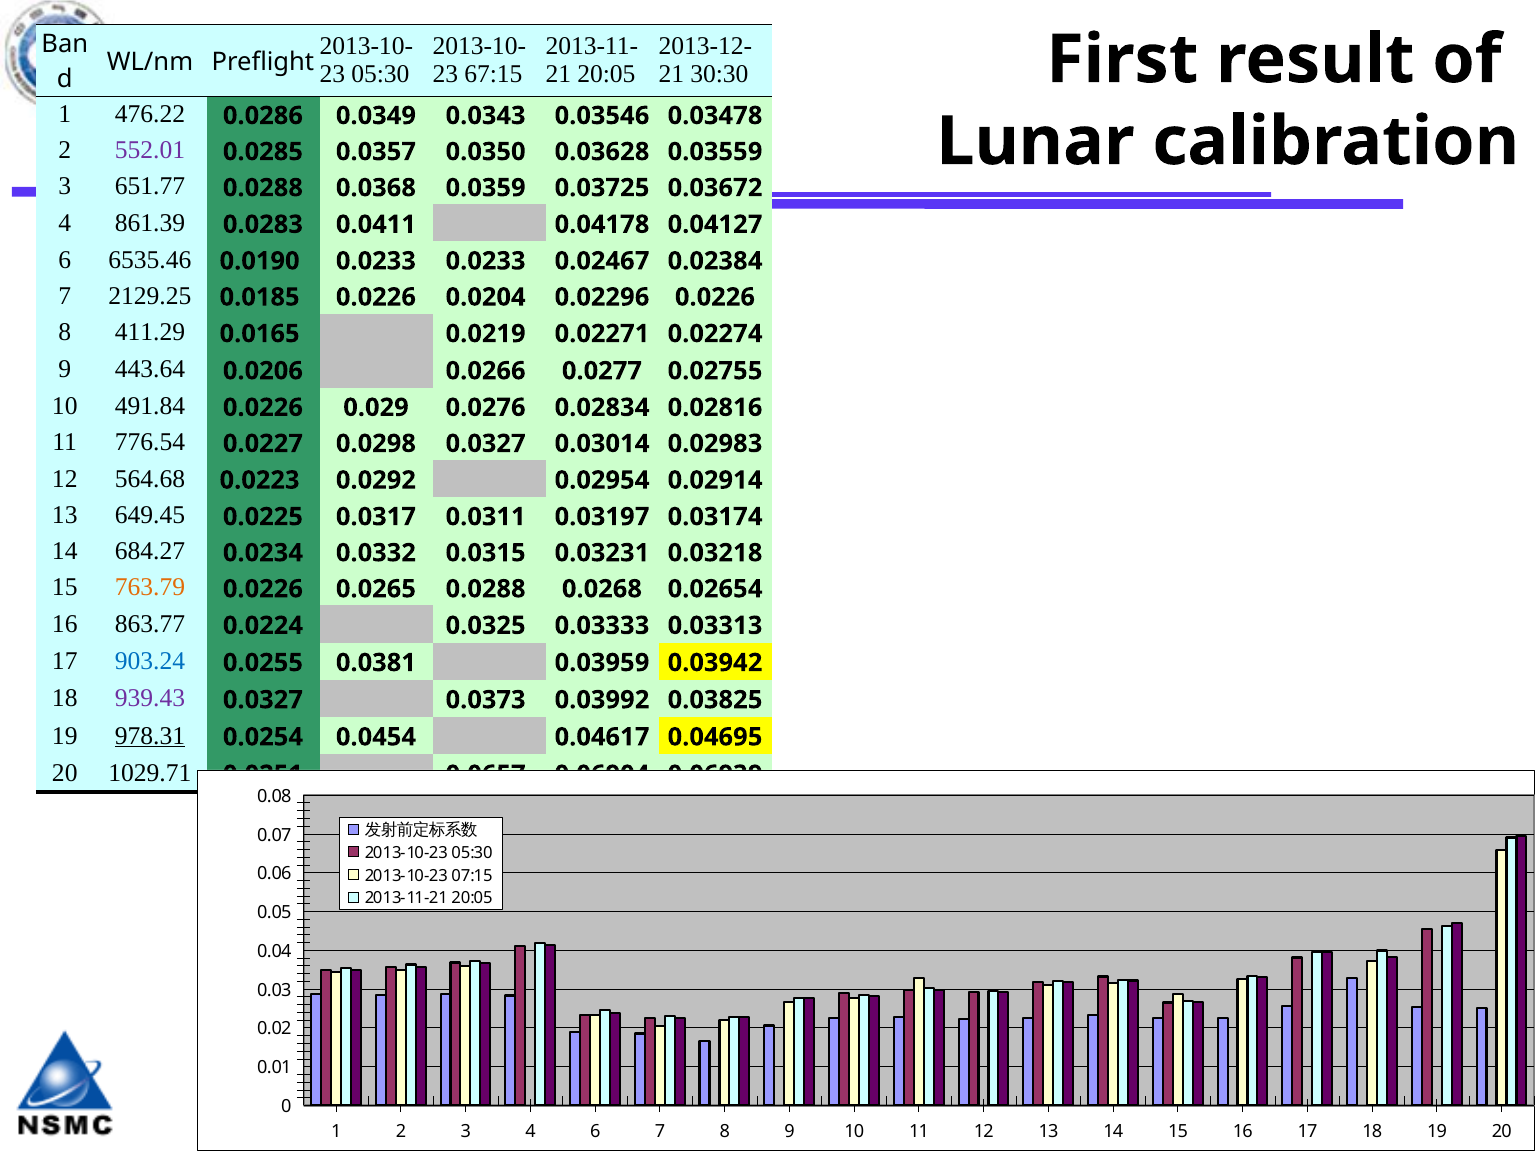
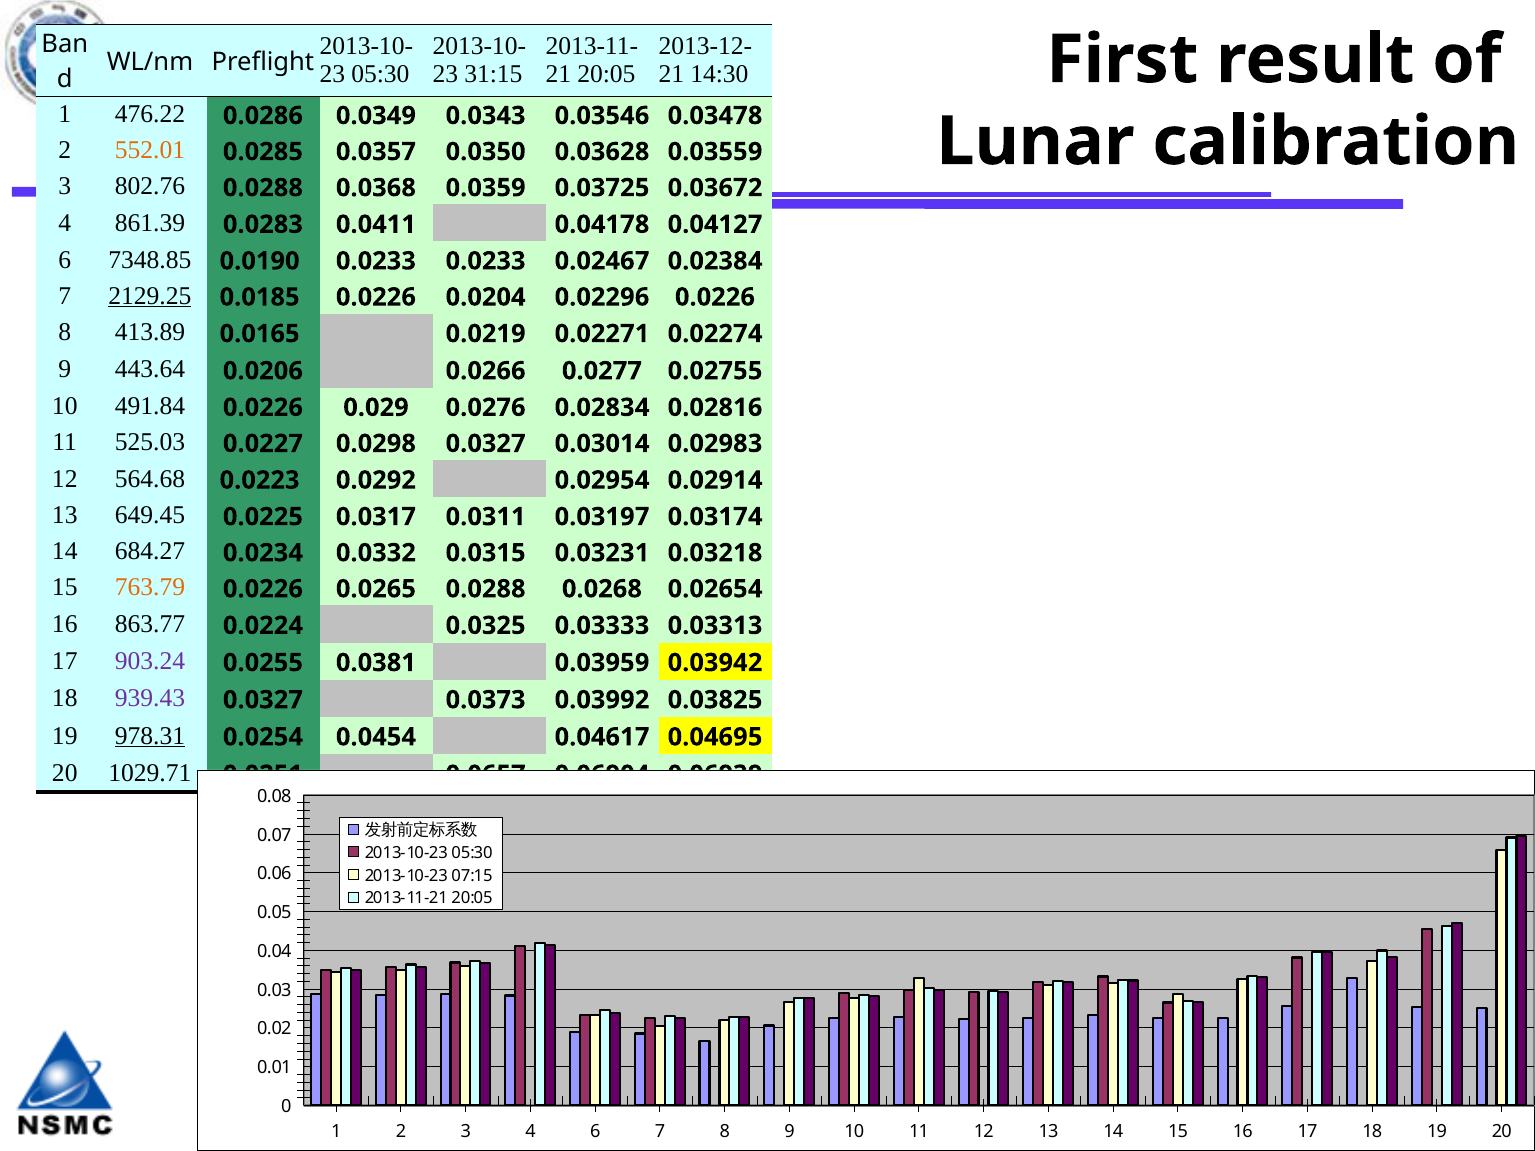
67:15: 67:15 -> 31:15 (493, 74)
30:30: 30:30 -> 14:30 (719, 74)
552.01 colour: purple -> orange (150, 150)
651.77: 651.77 -> 802.76 (150, 186)
6535.46: 6535.46 -> 7348.85 (150, 260)
2129.25 underline: none -> present (150, 296)
411.29: 411.29 -> 413.89 (150, 332)
776.54: 776.54 -> 525.03 (150, 442)
903.24 colour: blue -> purple (150, 661)
